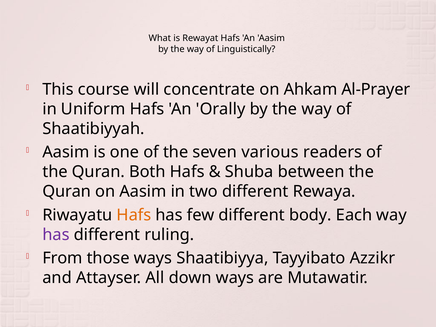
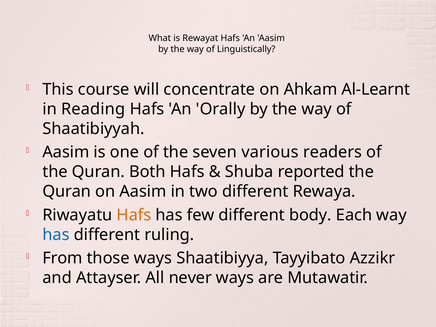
Al-Prayer: Al-Prayer -> Al-Learnt (376, 89)
Uniform: Uniform -> Reading (93, 109)
between: between -> reported (311, 172)
has colour: purple -> blue (56, 235)
down: down -> never (190, 278)
